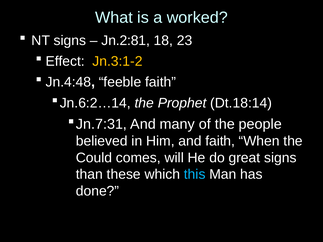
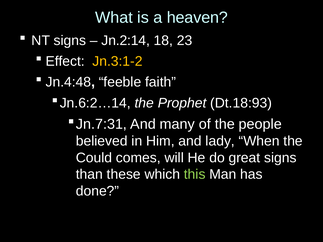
worked: worked -> heaven (197, 18)
Jn.2:81: Jn.2:81 -> Jn.2:14 (126, 41)
Dt.18:14: Dt.18:14 -> Dt.18:93 (241, 103)
and faith: faith -> lady (220, 141)
this colour: light blue -> light green (195, 175)
